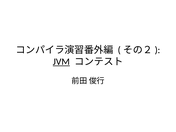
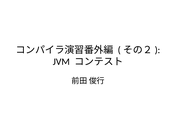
JVM underline: present -> none (61, 62)
